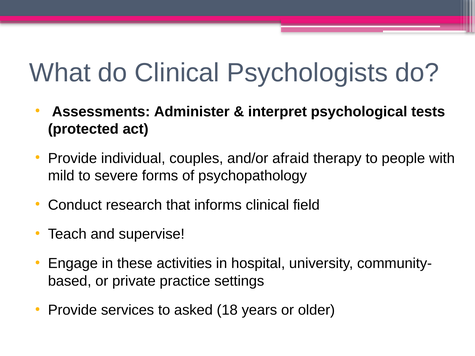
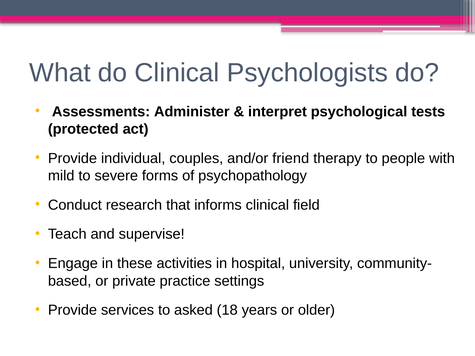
afraid: afraid -> friend (291, 158)
